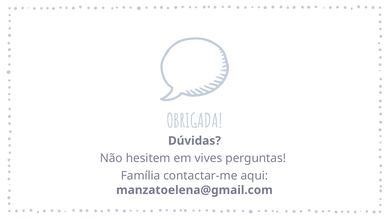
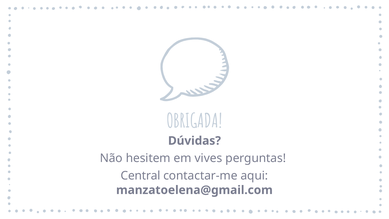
Família: Família -> Central (141, 176)
